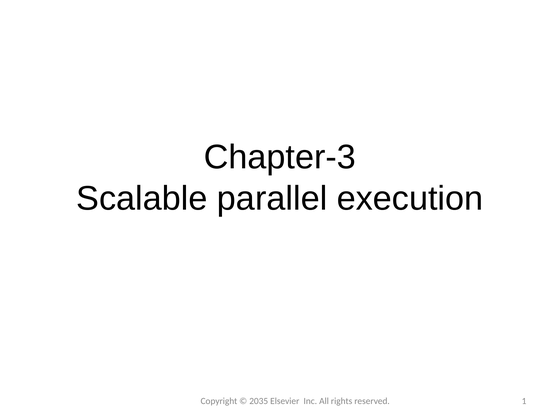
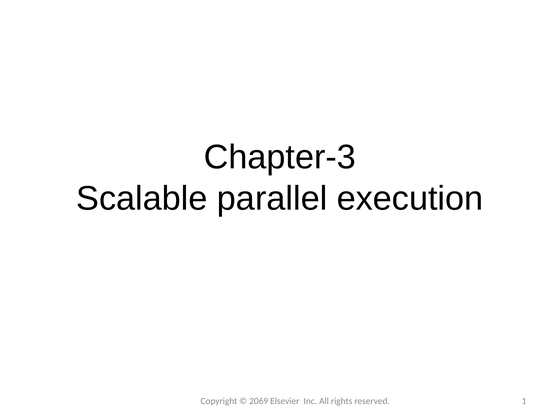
2035: 2035 -> 2069 (259, 401)
